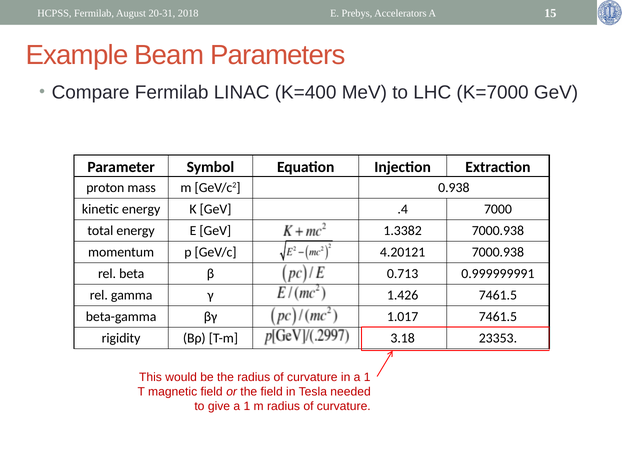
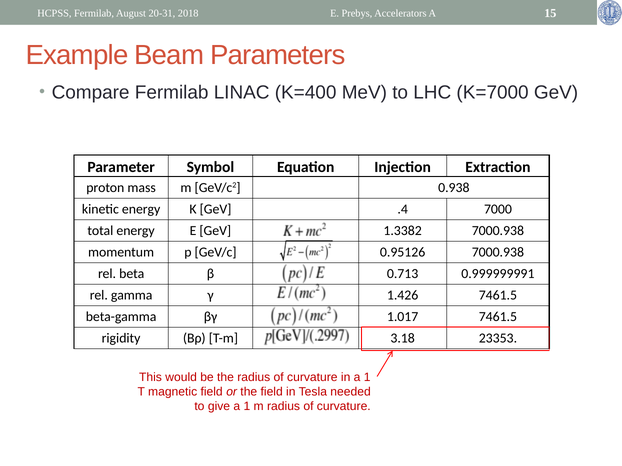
4.20121: 4.20121 -> 0.95126 (403, 252)
